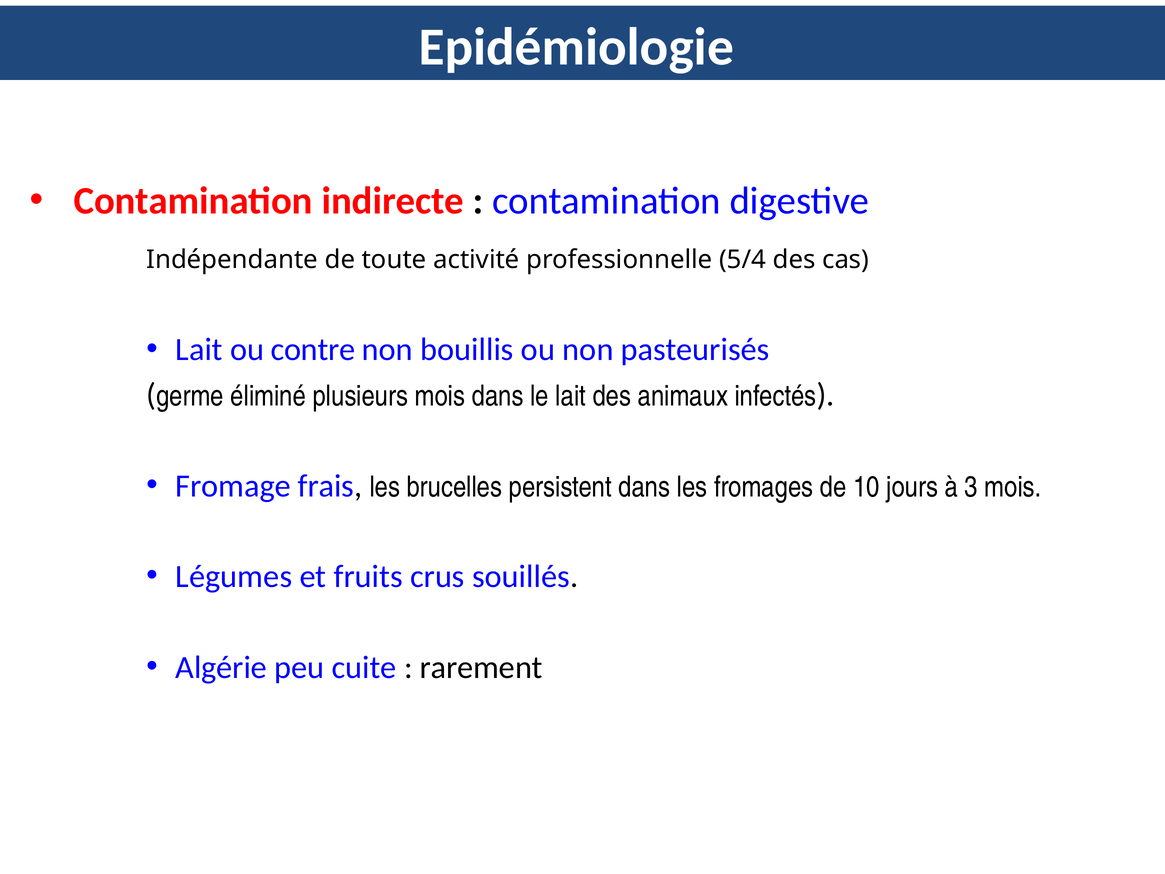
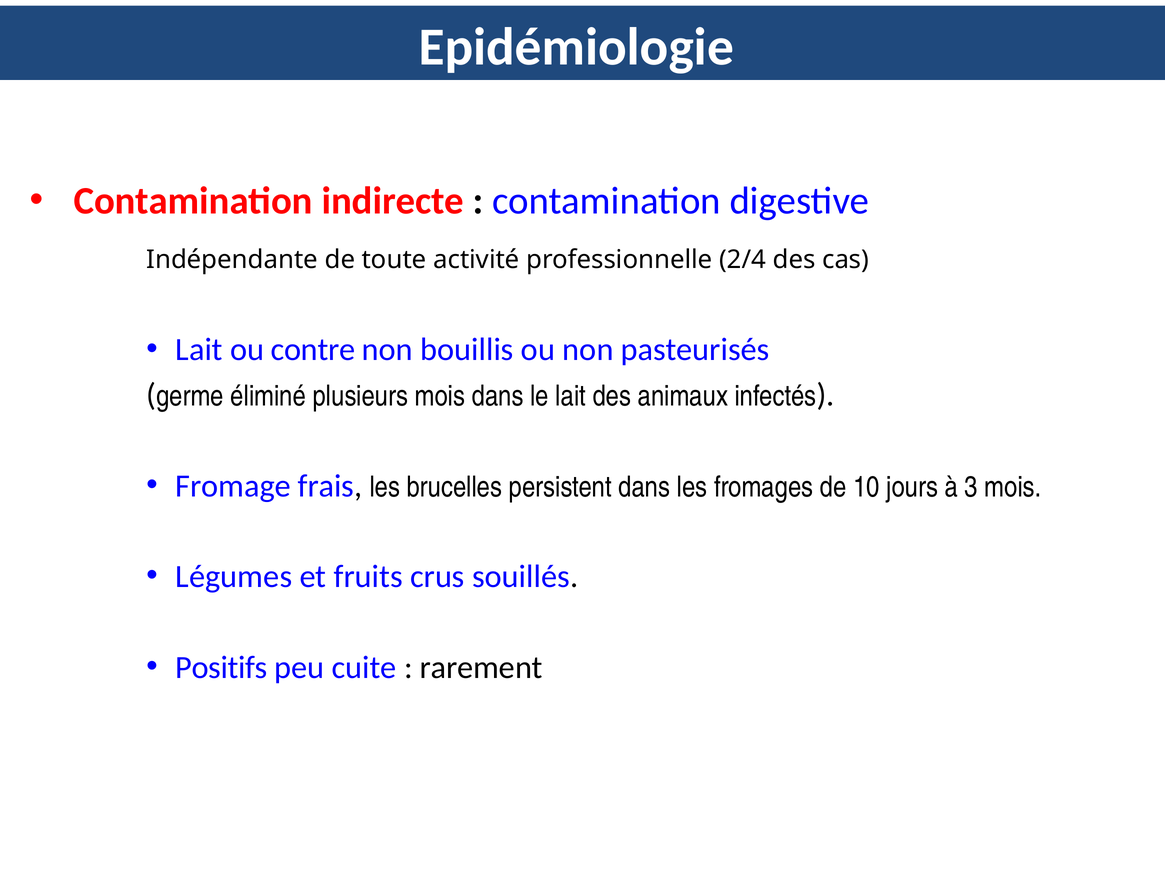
5/4: 5/4 -> 2/4 (743, 260)
Algérie: Algérie -> Positifs (221, 667)
